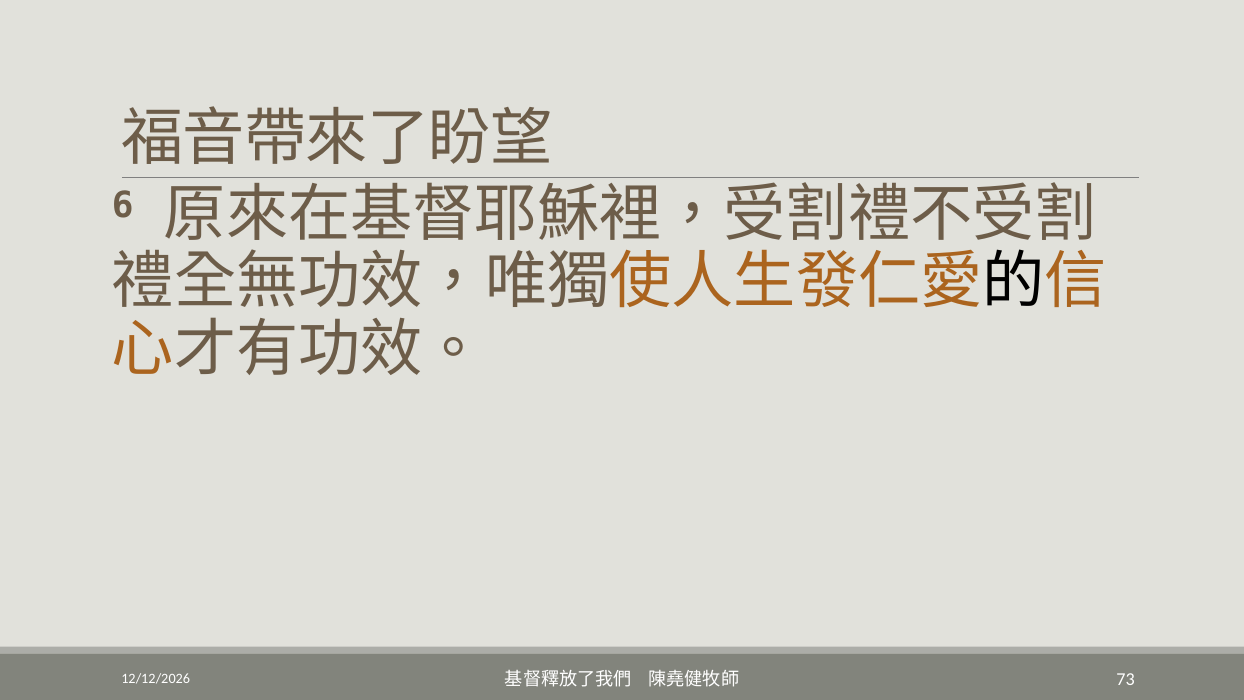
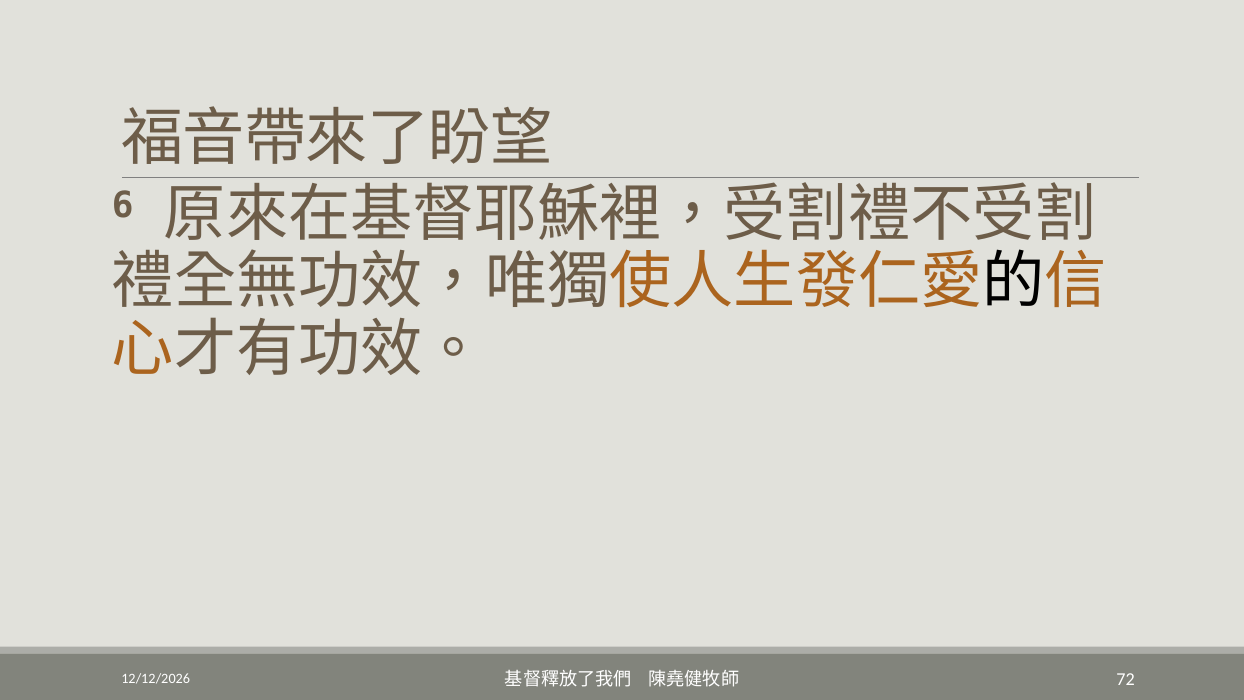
73: 73 -> 72 (1126, 679)
